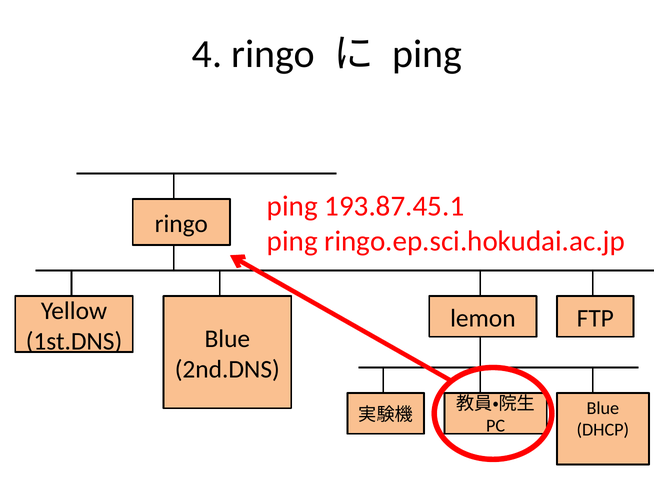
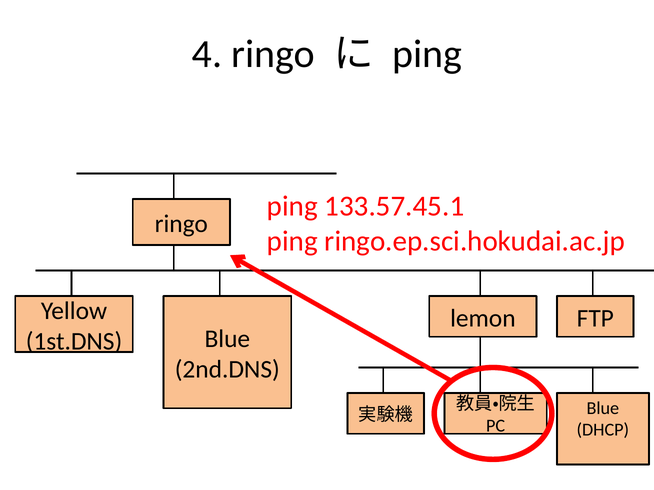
193.87.45.1: 193.87.45.1 -> 133.57.45.1 (394, 207)
